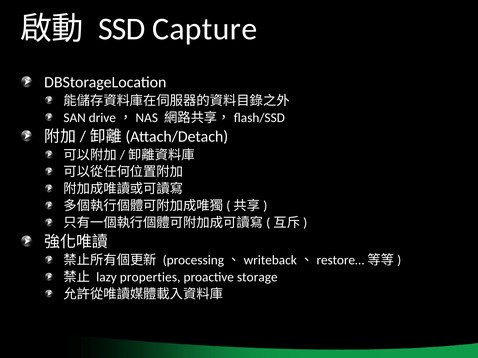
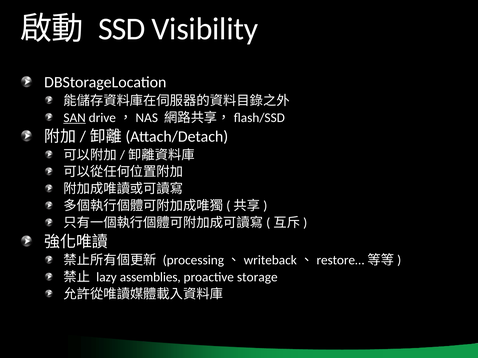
Capture: Capture -> Visibility (205, 29)
SAN underline: none -> present (75, 118)
properties: properties -> assemblies (150, 278)
